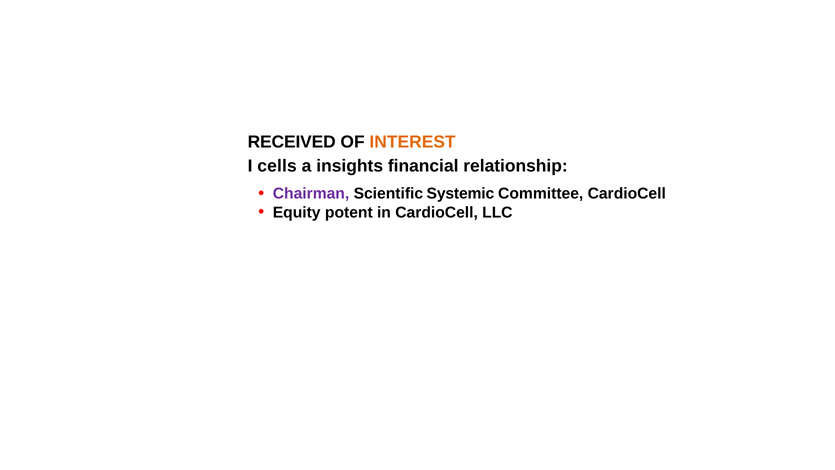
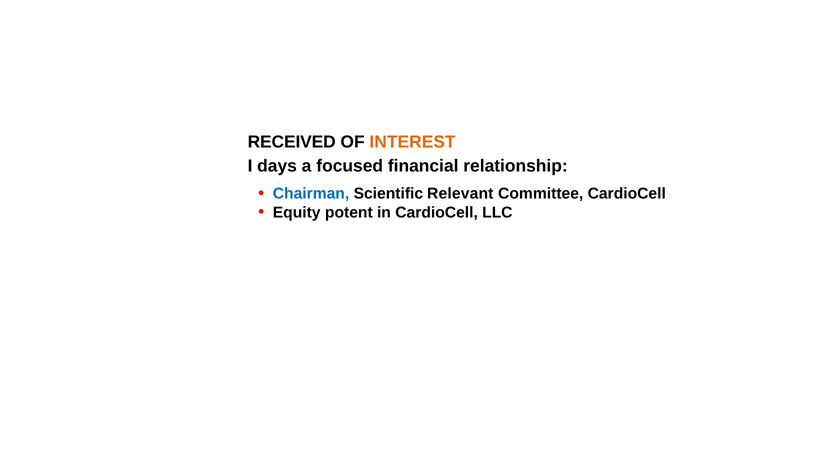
cells: cells -> days (277, 166)
insights: insights -> focused (350, 166)
Chairman colour: purple -> blue (311, 194)
Systemic: Systemic -> Relevant (460, 194)
